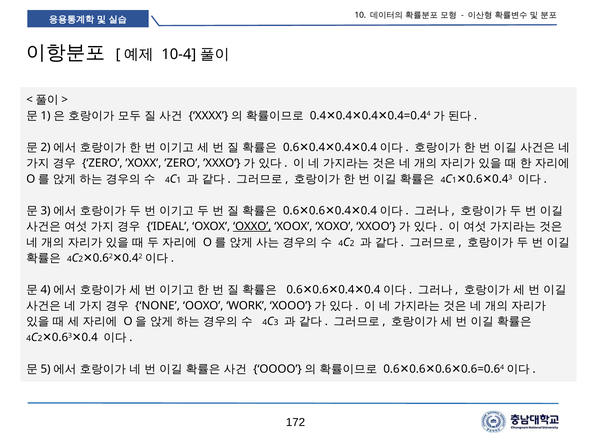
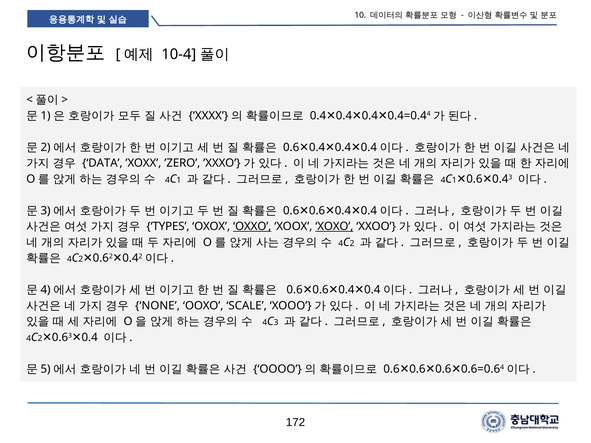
ZERO: ZERO -> DATA (102, 163)
IDEAL: IDEAL -> TYPES (168, 227)
XOXO underline: none -> present (334, 227)
WORK: WORK -> SCALE (247, 306)
